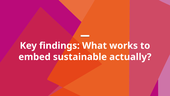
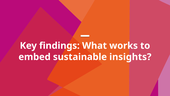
actually: actually -> insights (130, 57)
